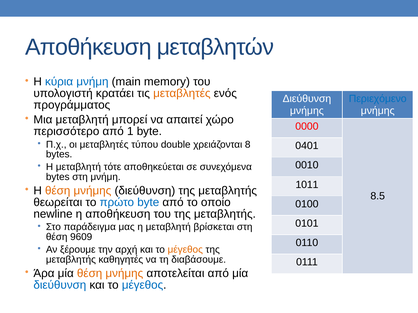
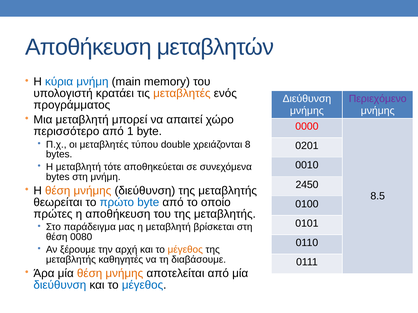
Περιεχόμενο colour: blue -> purple (378, 99)
0401: 0401 -> 0201 (307, 146)
1011: 1011 -> 2450 (307, 185)
newline: newline -> πρώτες (53, 214)
9609: 9609 -> 0080 (81, 237)
